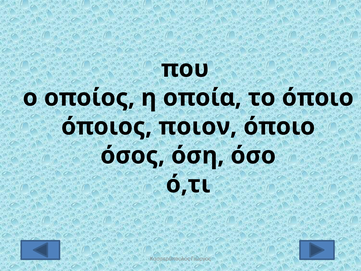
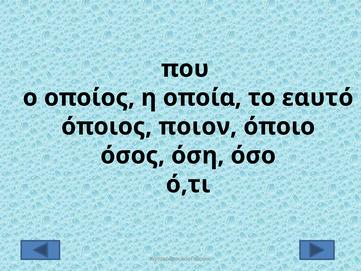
το όποιο: όποιο -> εαυτό (318, 98)
